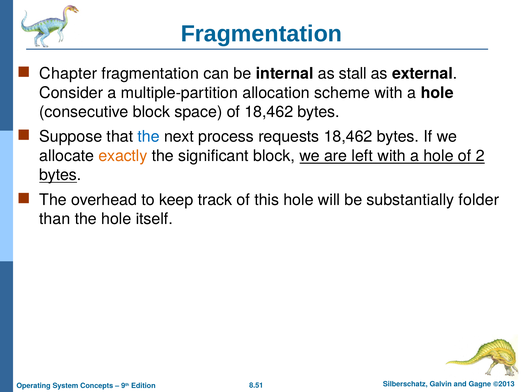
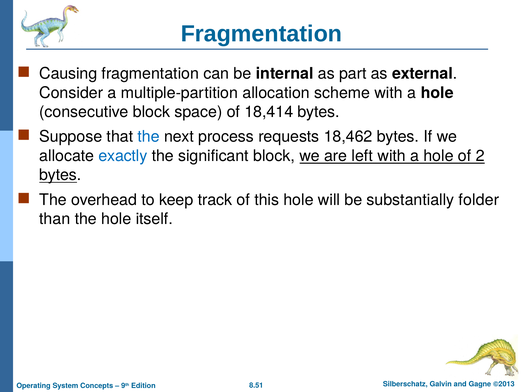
Chapter: Chapter -> Causing (68, 74)
stall: stall -> part (353, 74)
of 18,462: 18,462 -> 18,414 (269, 112)
exactly colour: orange -> blue (123, 156)
